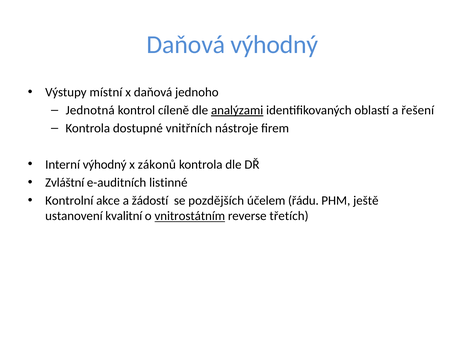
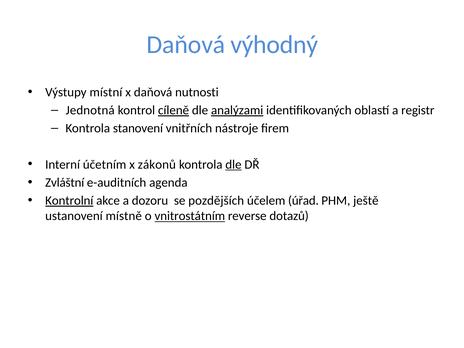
jednoho: jednoho -> nutnosti (197, 92)
cíleně underline: none -> present (174, 110)
řešení: řešení -> registr (418, 110)
dostupné: dostupné -> stanovení (138, 128)
Interní výhodný: výhodný -> účetním (105, 164)
dle underline: none -> present (233, 164)
listinné: listinné -> agenda (168, 183)
Kontrolní underline: none -> present (69, 201)
žádostí: žádostí -> dozoru (150, 201)
řádu: řádu -> úřad (303, 201)
kvalitní: kvalitní -> místně (124, 216)
třetích: třetích -> dotazů (289, 216)
